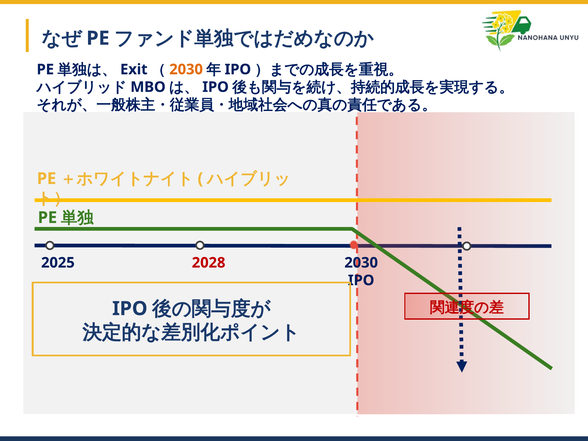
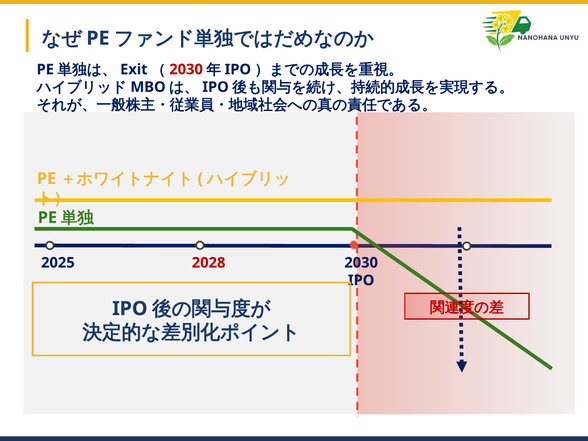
2030 colour: orange -> red (186, 69)
